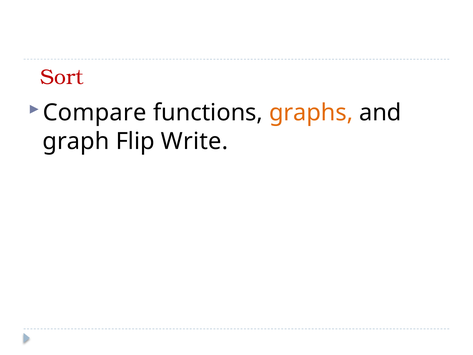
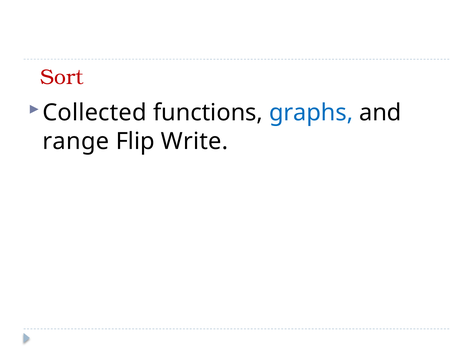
Compare: Compare -> Collected (95, 113)
graphs colour: orange -> blue (311, 113)
graph: graph -> range (76, 141)
